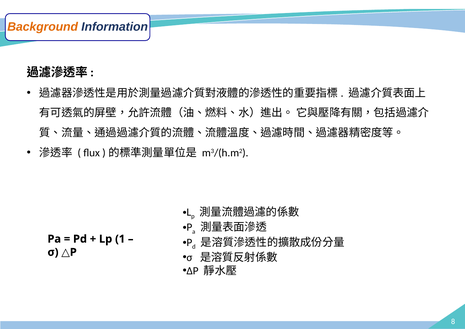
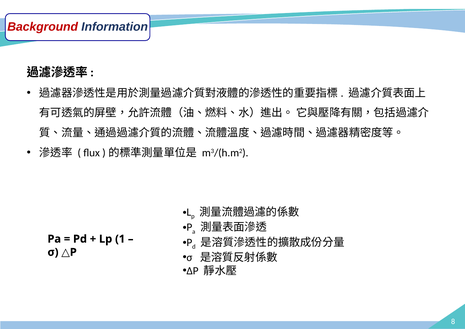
Background colour: orange -> red (43, 27)
